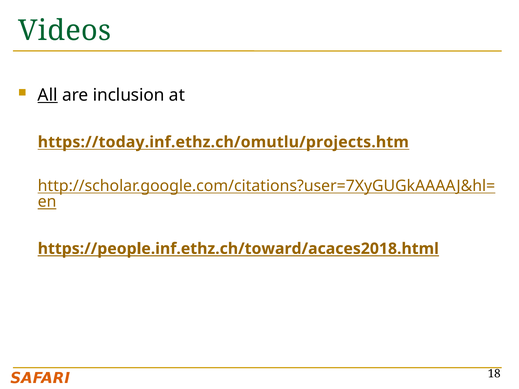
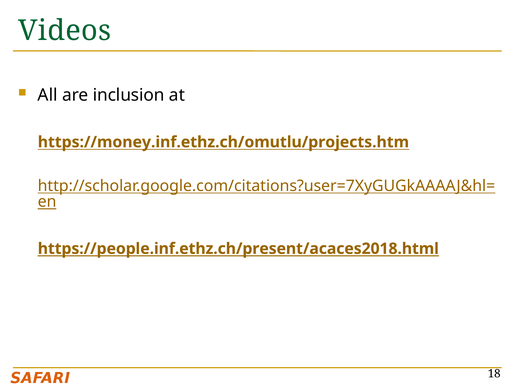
All underline: present -> none (48, 95)
https://today.inf.ethz.ch/omutlu/projects.htm: https://today.inf.ethz.ch/omutlu/projects.htm -> https://money.inf.ethz.ch/omutlu/projects.htm (223, 142)
https://people.inf.ethz.ch/toward/acaces2018.html: https://people.inf.ethz.ch/toward/acaces2018.html -> https://people.inf.ethz.ch/present/acaces2018.html (238, 249)
